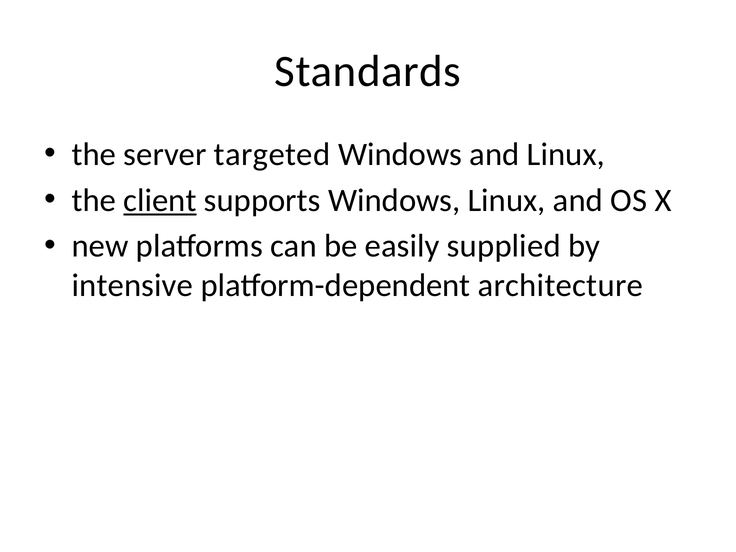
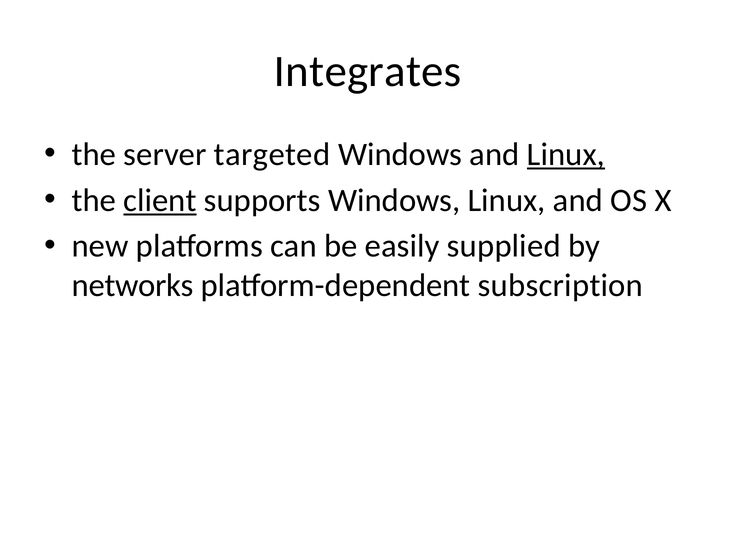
Standards: Standards -> Integrates (368, 71)
Linux underline: none -> present (566, 154)
intensive: intensive -> networks (133, 285)
architecture: architecture -> subscription (560, 285)
